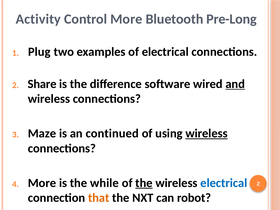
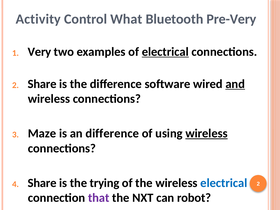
Control More: More -> What (126, 19)
Pre-Long: Pre-Long -> Pre-Very (231, 19)
Plug: Plug -> Very (39, 52)
electrical underline: none -> present (165, 52)
an continued: continued -> difference (112, 133)
More: More -> Share (42, 183)
while: while -> trying (105, 183)
the underline: present -> none (144, 183)
that colour: orange -> purple (99, 198)
